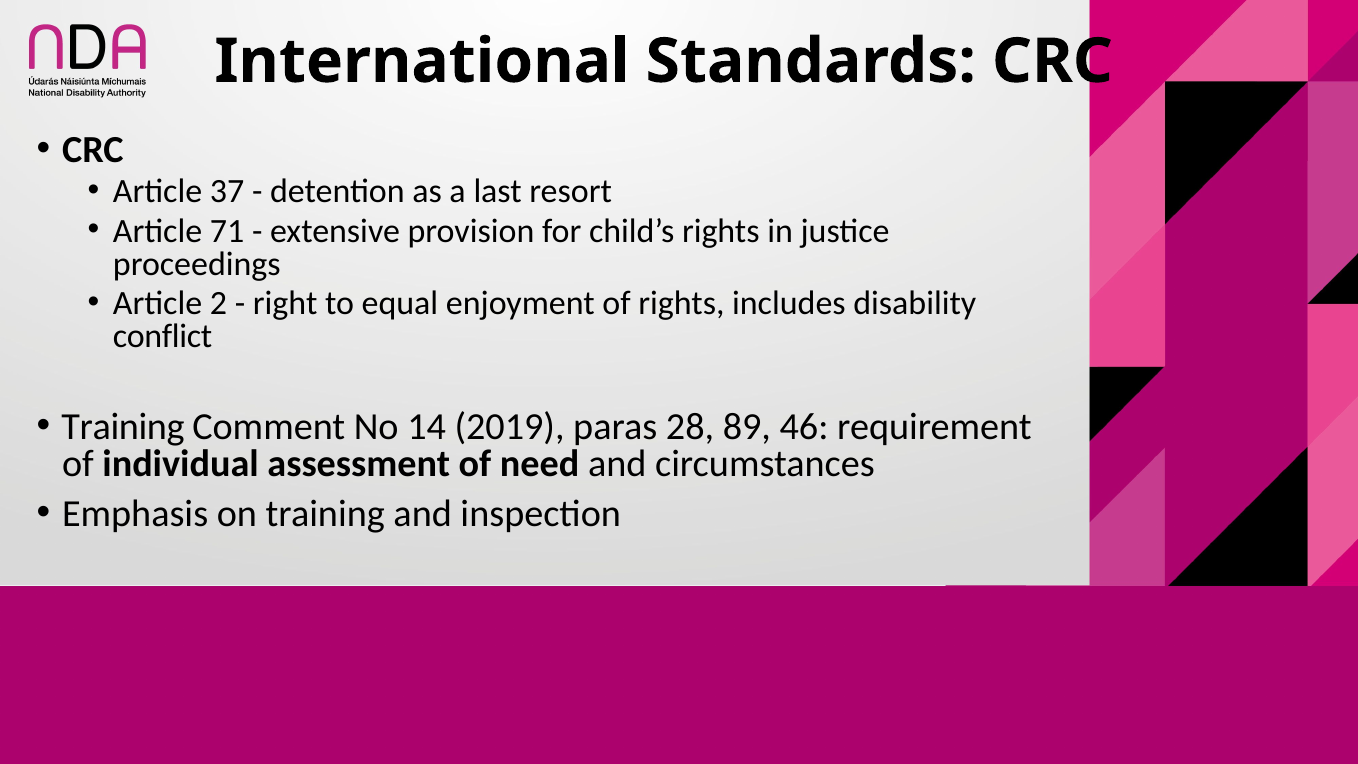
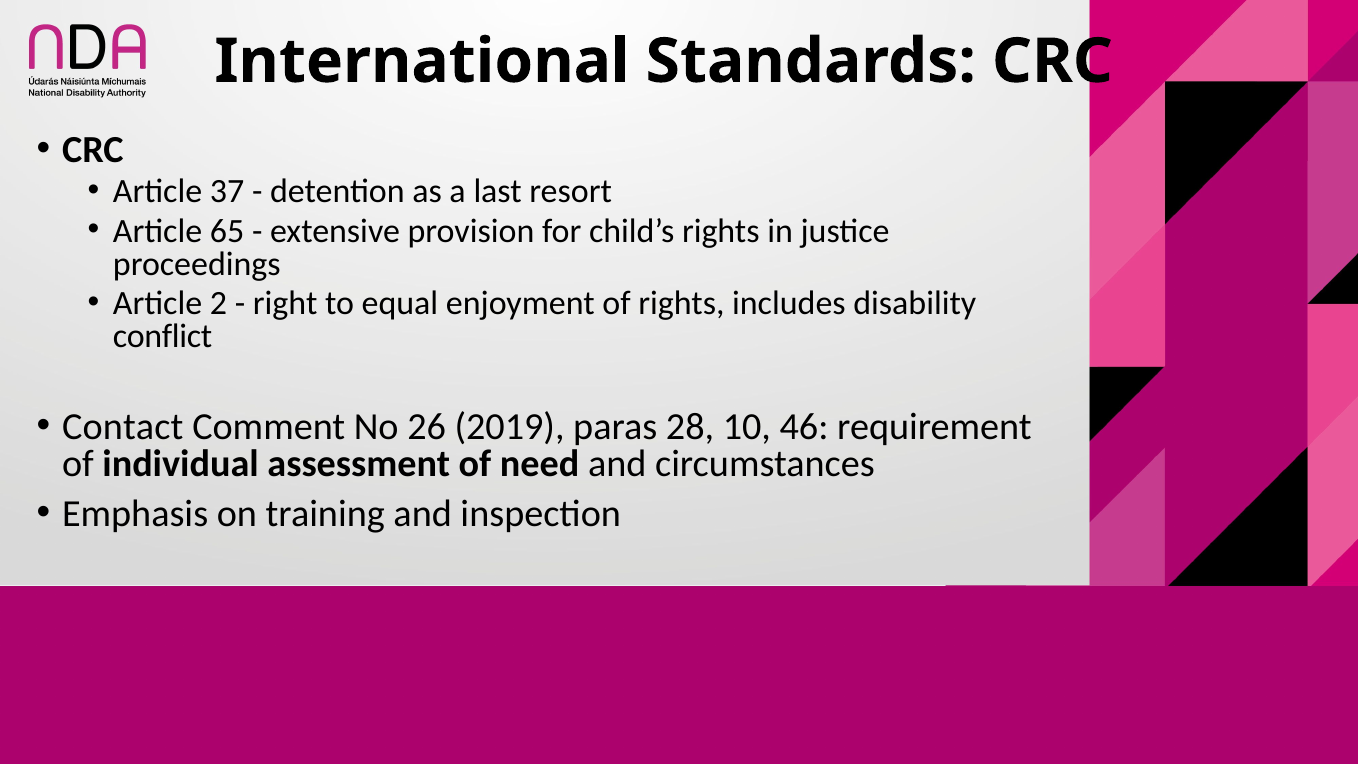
71: 71 -> 65 (227, 231)
Training: Training -> Contact (123, 427)
14: 14 -> 26 (427, 427)
89: 89 -> 10 (747, 427)
